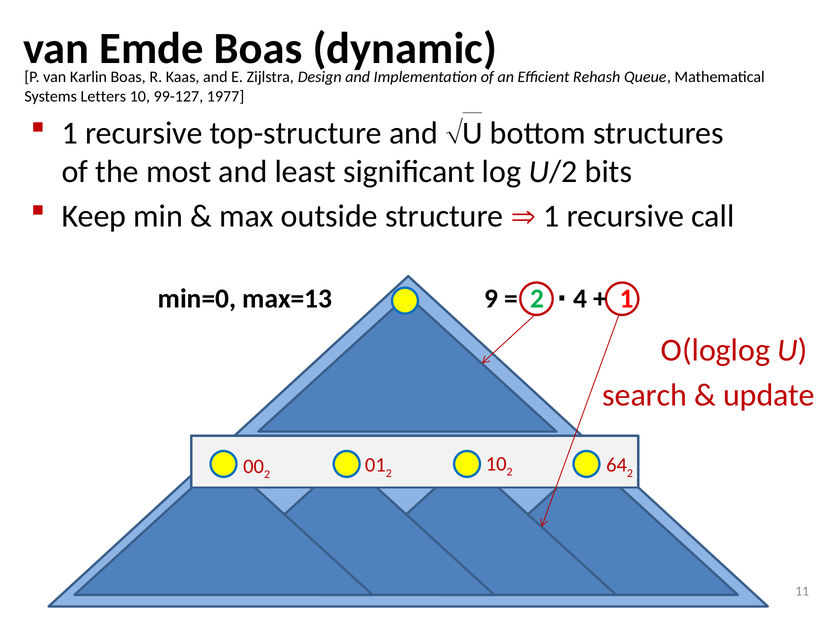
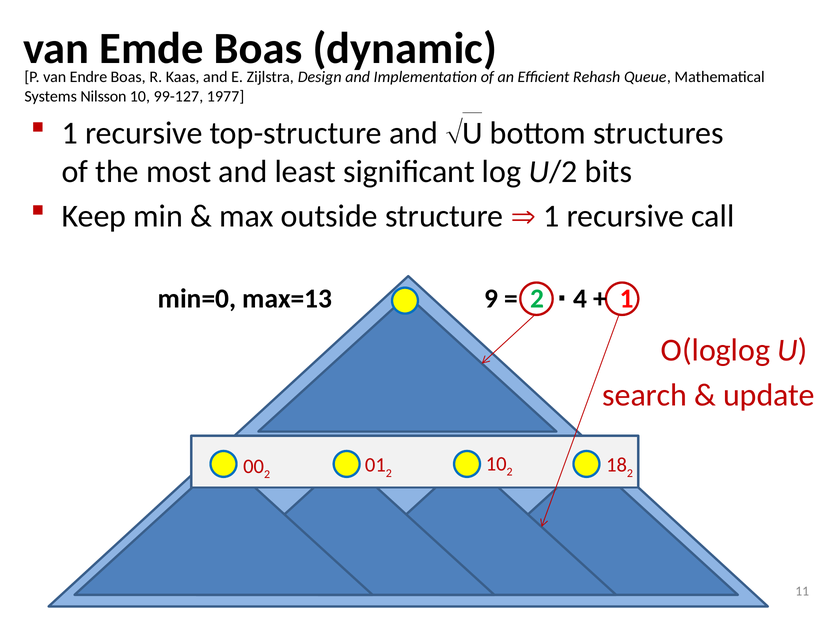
Karlin: Karlin -> Endre (88, 77)
Letters: Letters -> Nilsson (103, 96)
64: 64 -> 18 (617, 465)
